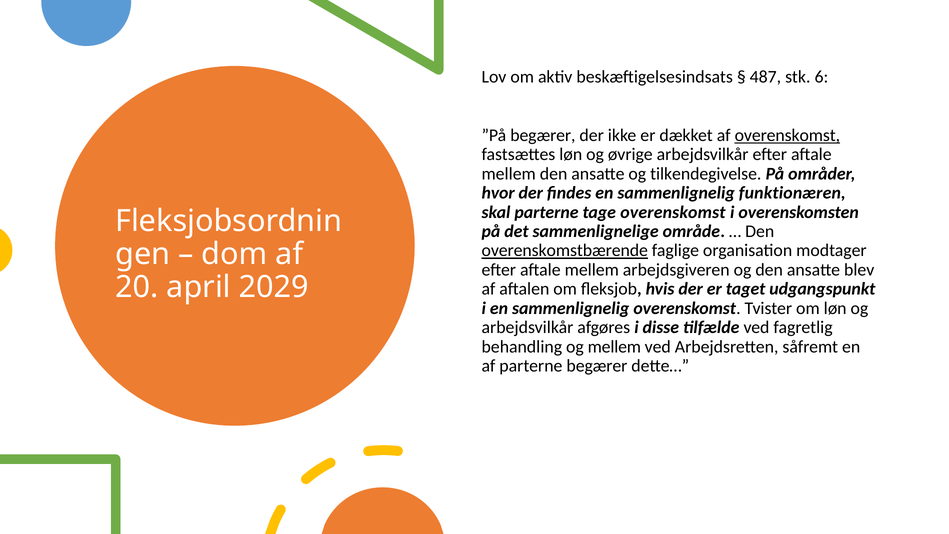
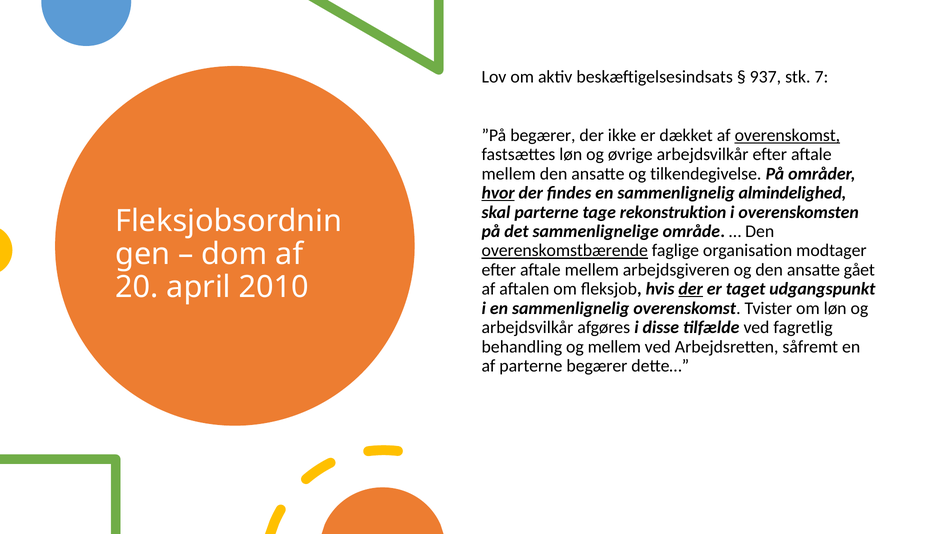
487: 487 -> 937 (765, 77)
6: 6 -> 7 (821, 77)
hvor underline: none -> present (498, 193)
funktionæren: funktionæren -> almindelighed (792, 193)
tage overenskomst: overenskomst -> rekonstruktion (673, 212)
blev: blev -> gået (859, 270)
2029: 2029 -> 2010 (274, 287)
der underline: none -> present (691, 289)
